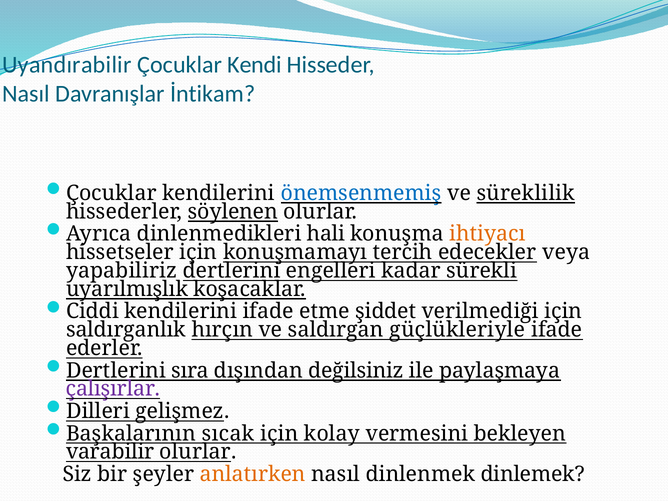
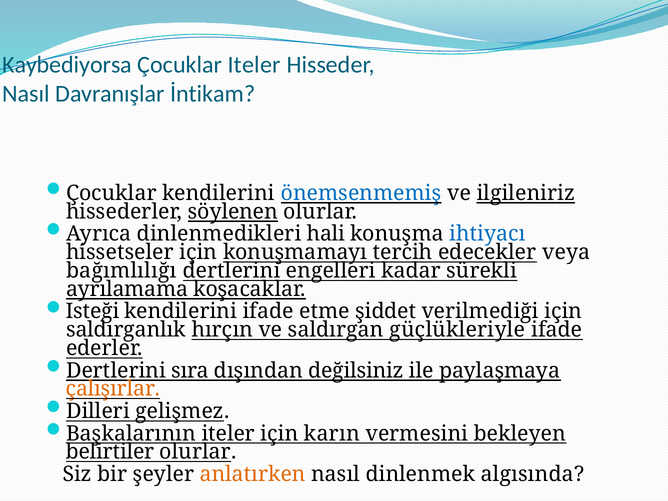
Uyandırabilir: Uyandırabilir -> Kaybediyorsa (67, 65)
Çocuklar Kendi: Kendi -> Iteler (254, 65)
süreklilik: süreklilik -> ilgileniriz (526, 193)
ihtiyacı colour: orange -> blue (487, 234)
yapabiliriz: yapabiliriz -> bağımlılığı (121, 271)
uyarılmışlık: uyarılmışlık -> ayrılamama (127, 289)
Ciddi: Ciddi -> Isteği (93, 311)
çalışırlar colour: purple -> orange (113, 389)
Başkalarının sıcak: sıcak -> iteler (228, 433)
kolay: kolay -> karın (332, 433)
varabilir: varabilir -> belirtiler (110, 452)
dinlemek: dinlemek -> algısında (532, 474)
